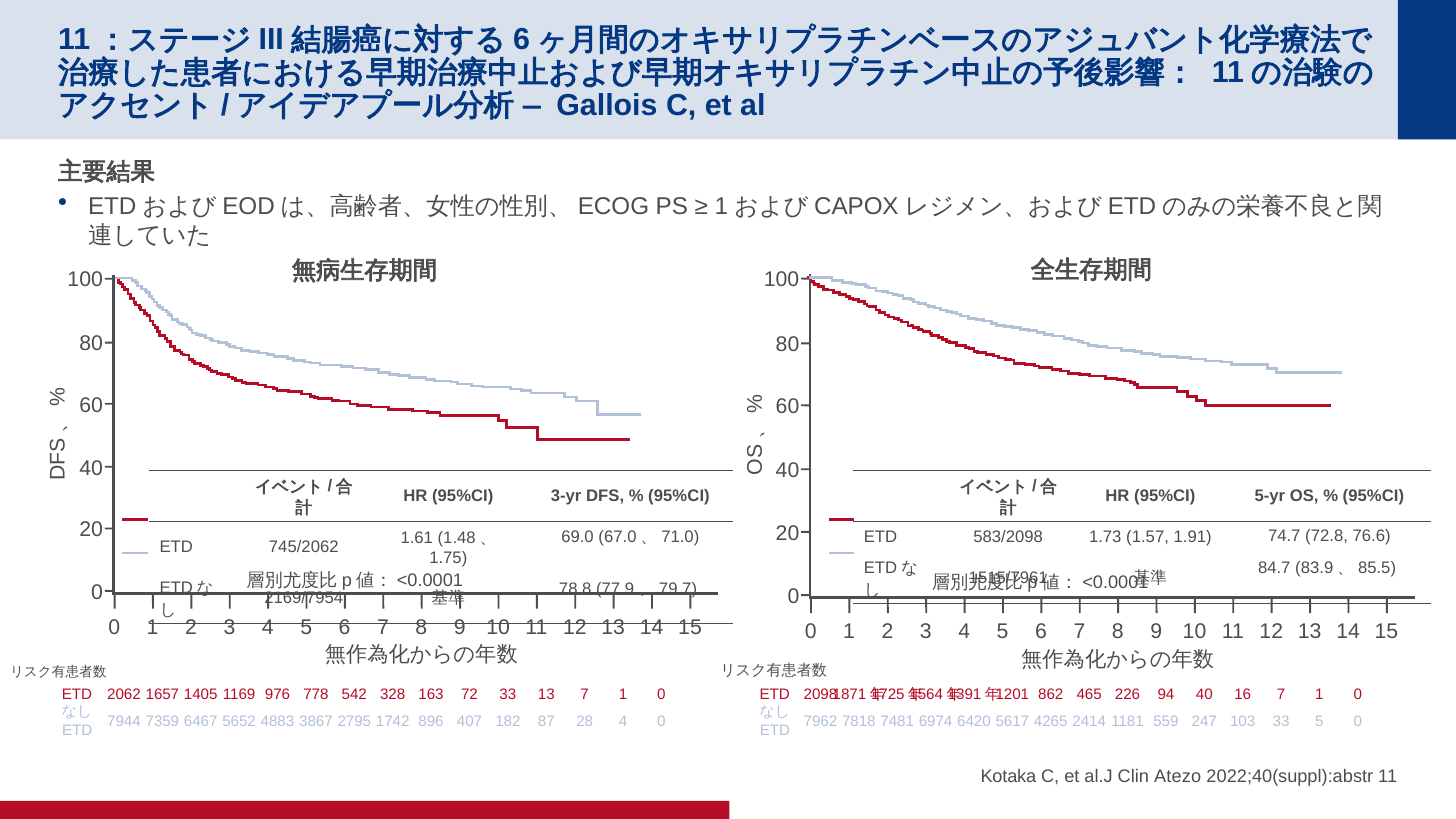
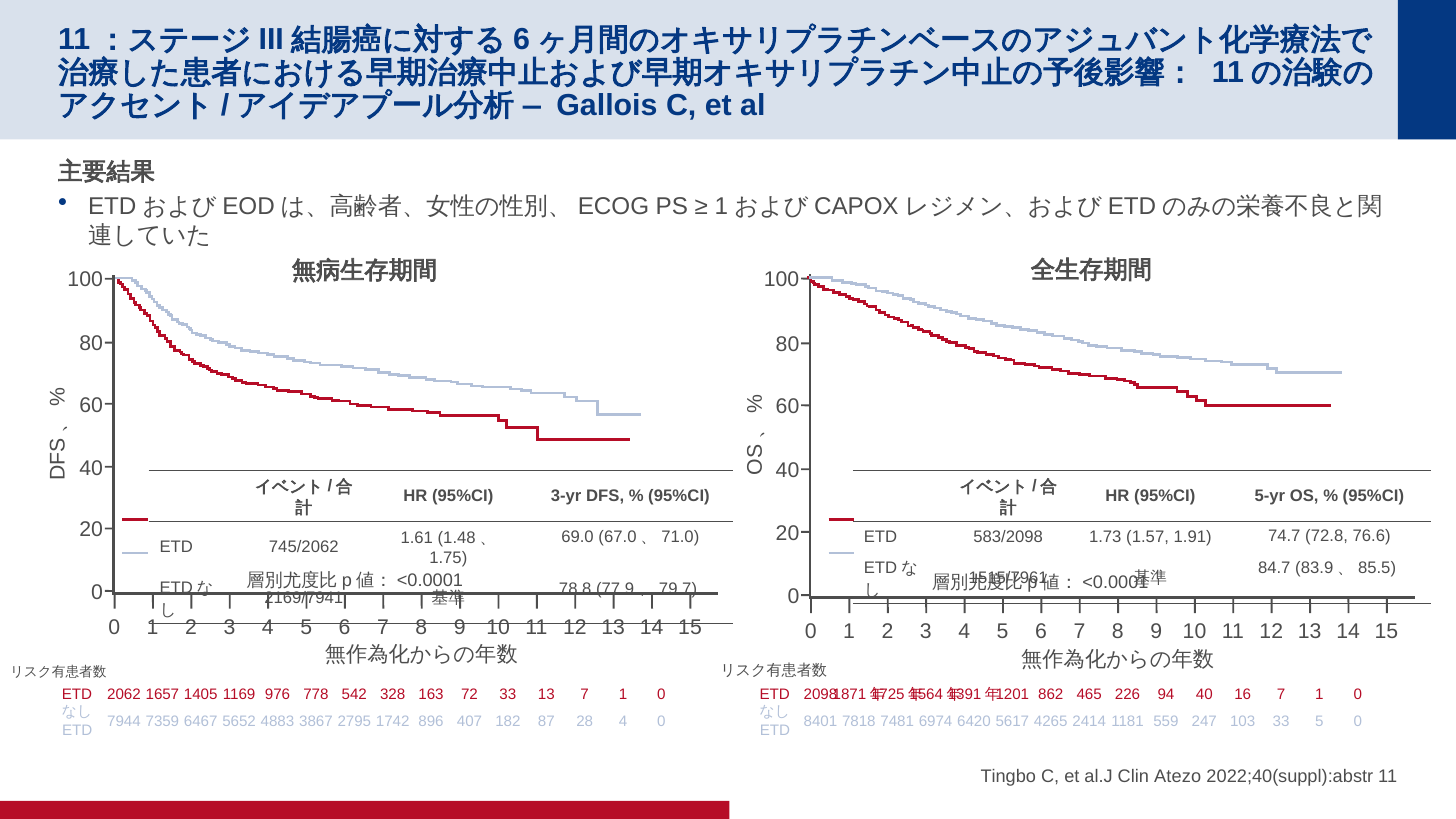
2169/7954: 2169/7954 -> 2169/7941 (304, 598)
7962: 7962 -> 8401 (820, 721)
Kotaka: Kotaka -> Tingbo (1008, 776)
